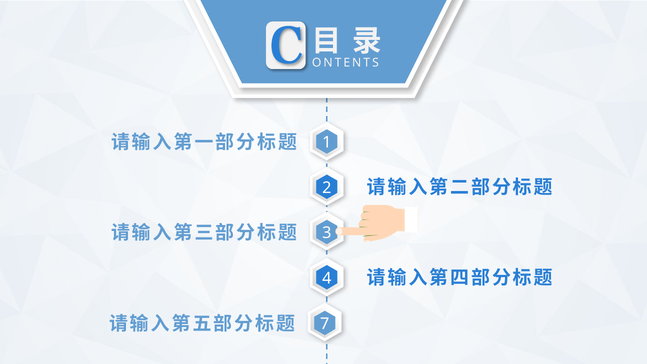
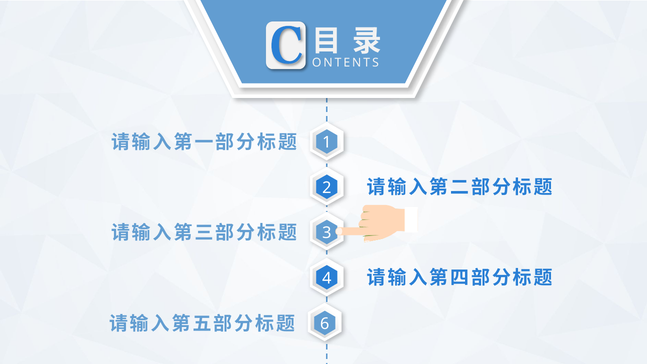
7: 7 -> 6 (325, 324)
